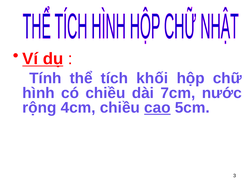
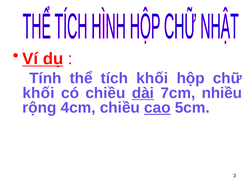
hình: hình -> khối (38, 93)
dài underline: none -> present (143, 93)
nước: nước -> nhiều (222, 93)
